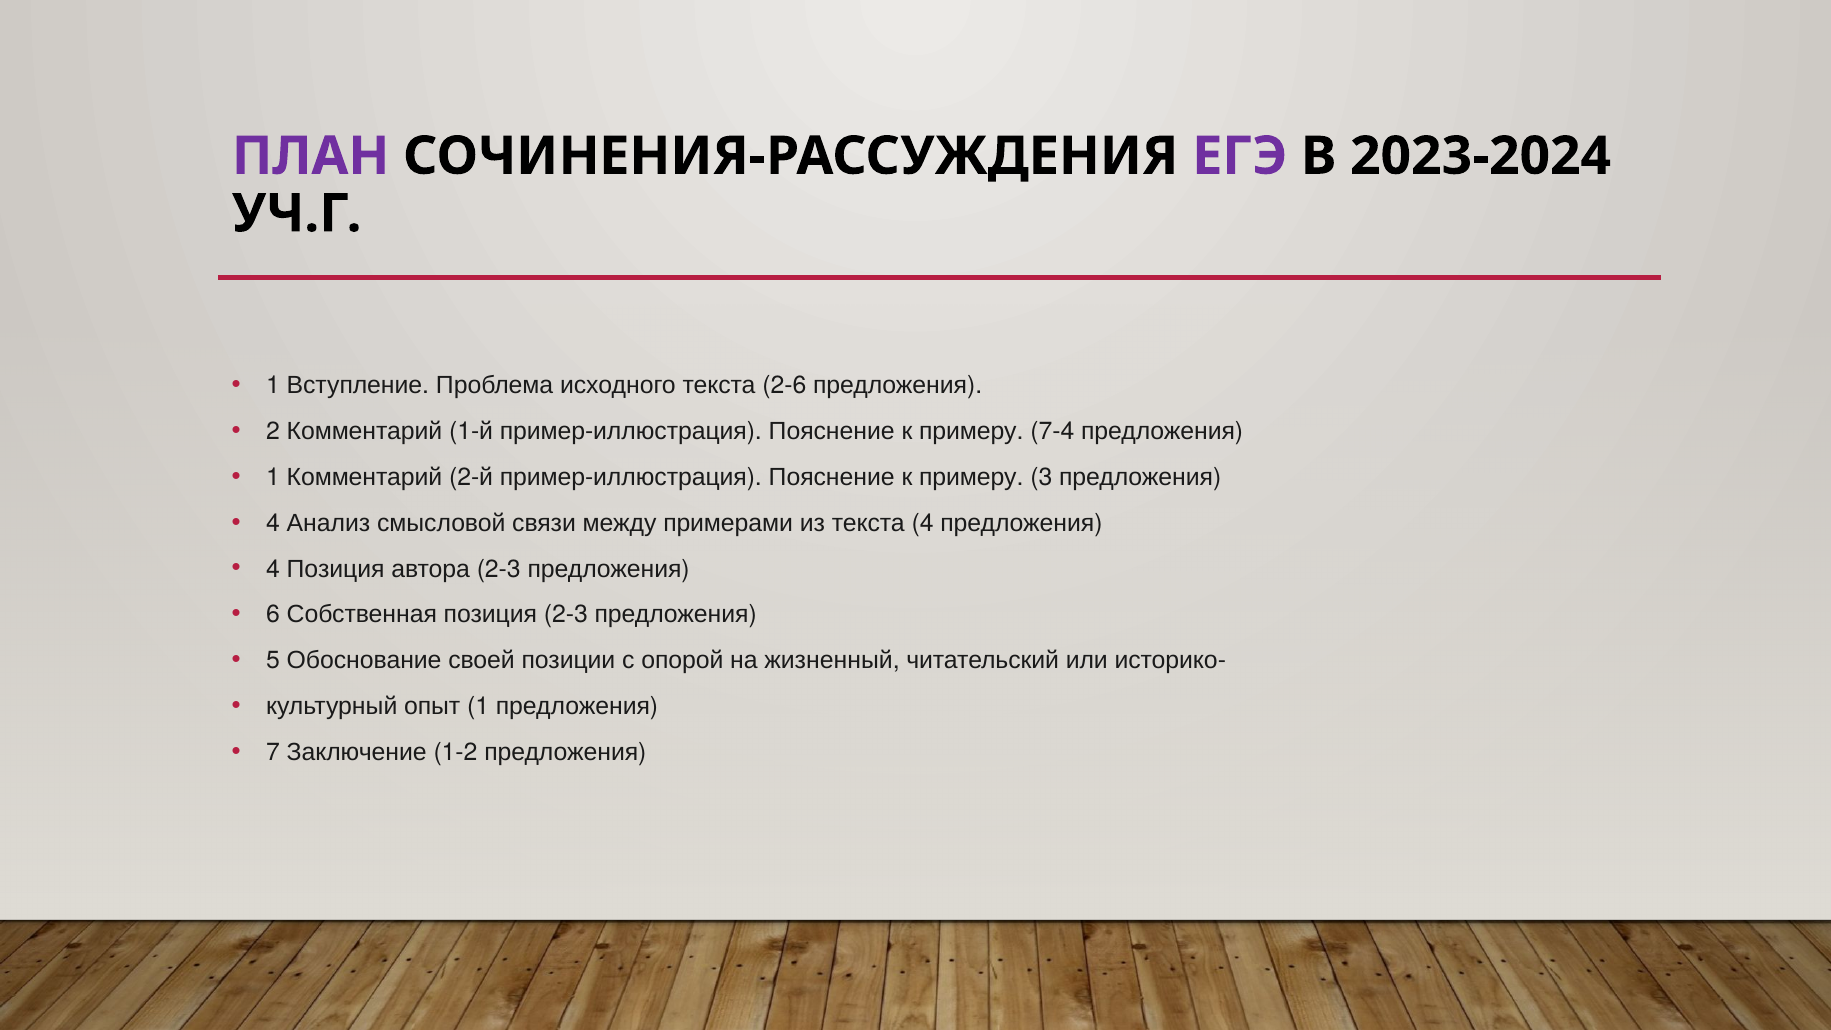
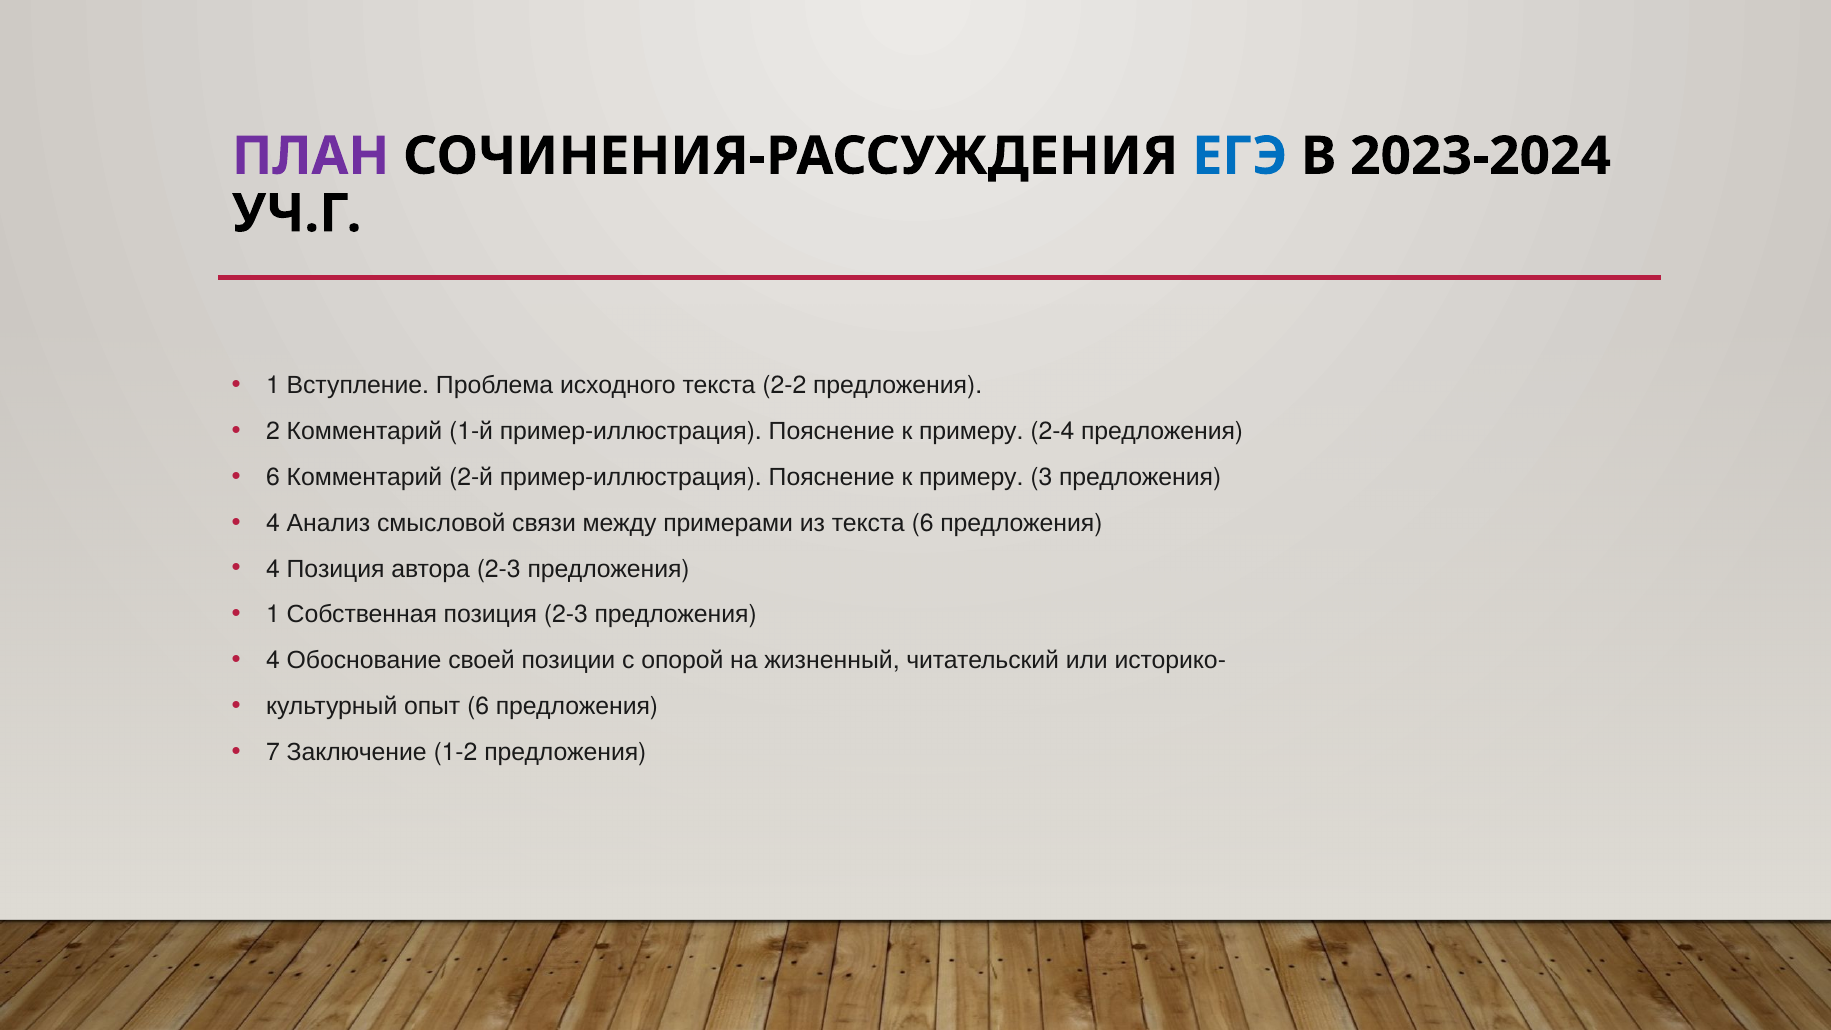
ЕГЭ colour: purple -> blue (1240, 156)
2-6: 2-6 -> 2-2 (784, 386)
7-4: 7-4 -> 2-4 (1052, 431)
1: 1 -> 6 (273, 477)
4 4: 4 -> 6 (923, 523)
6: 6 -> 1 (273, 615)
5: 5 -> 4 (273, 660)
1: 1 -> 6 (478, 706)
